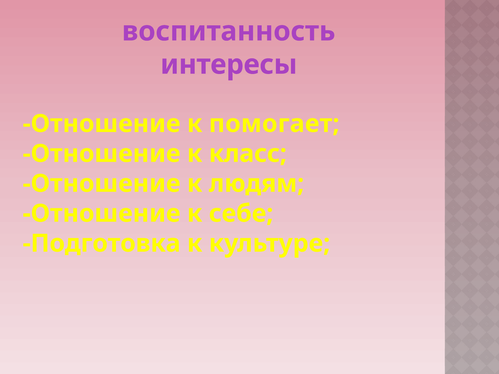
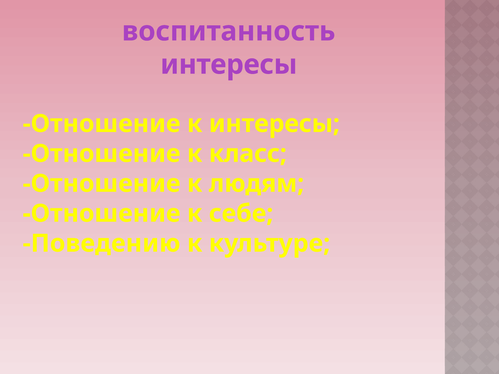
к помогает: помогает -> интересы (274, 124)
Подготовка: Подготовка -> Поведению (102, 244)
